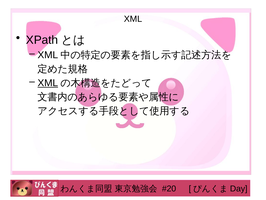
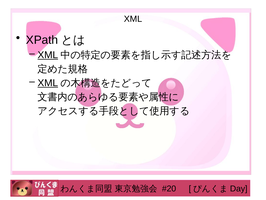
XML underline: none -> present (48, 55)
